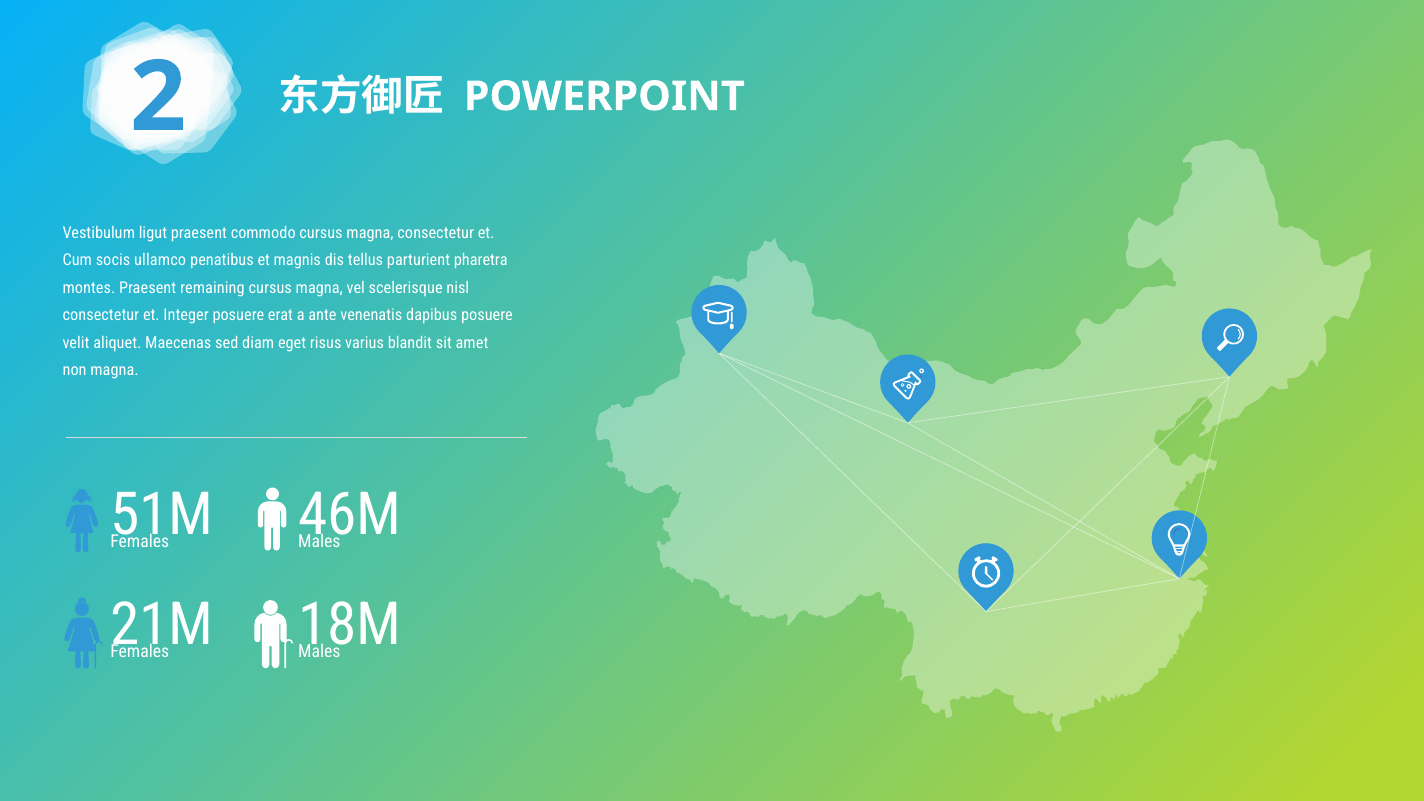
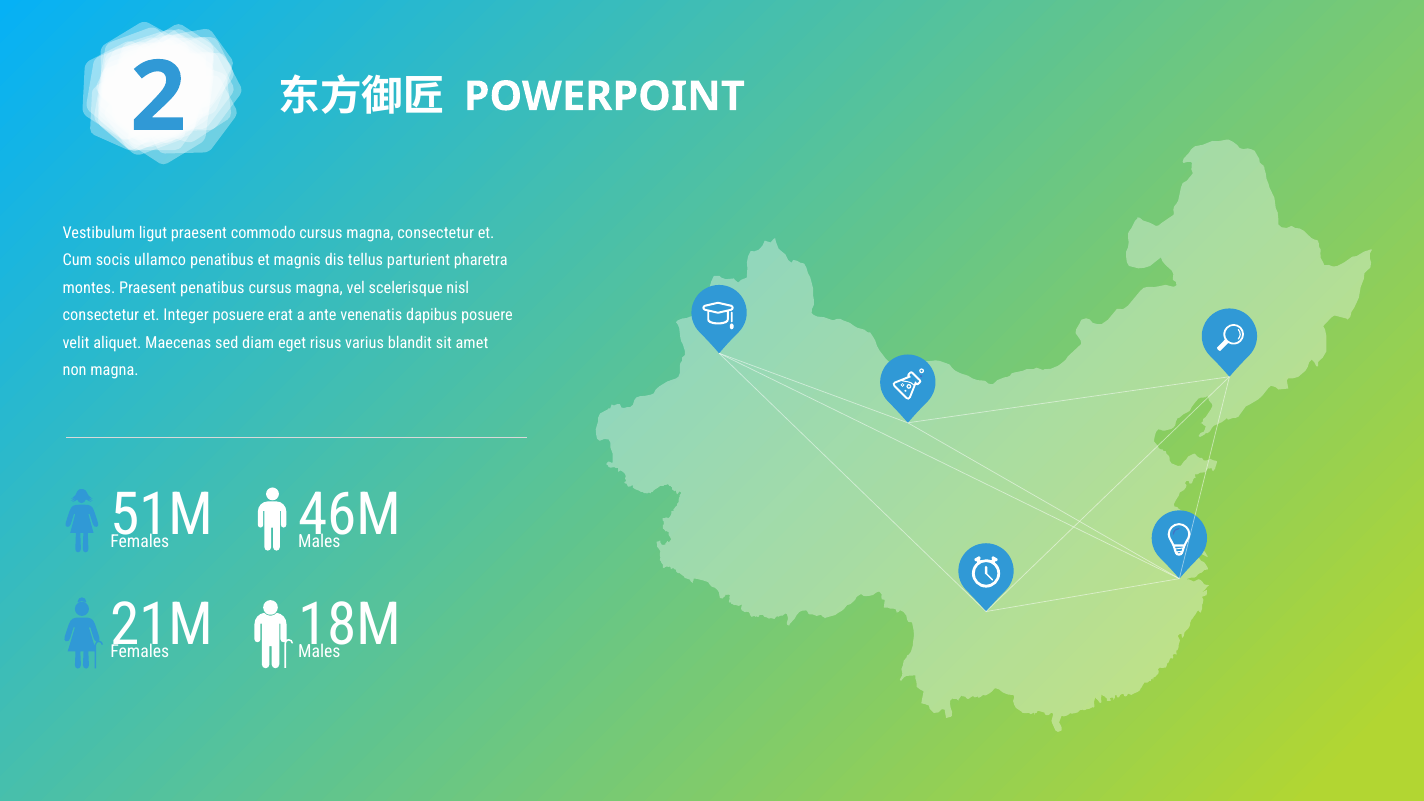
Praesent remaining: remaining -> penatibus (212, 288)
